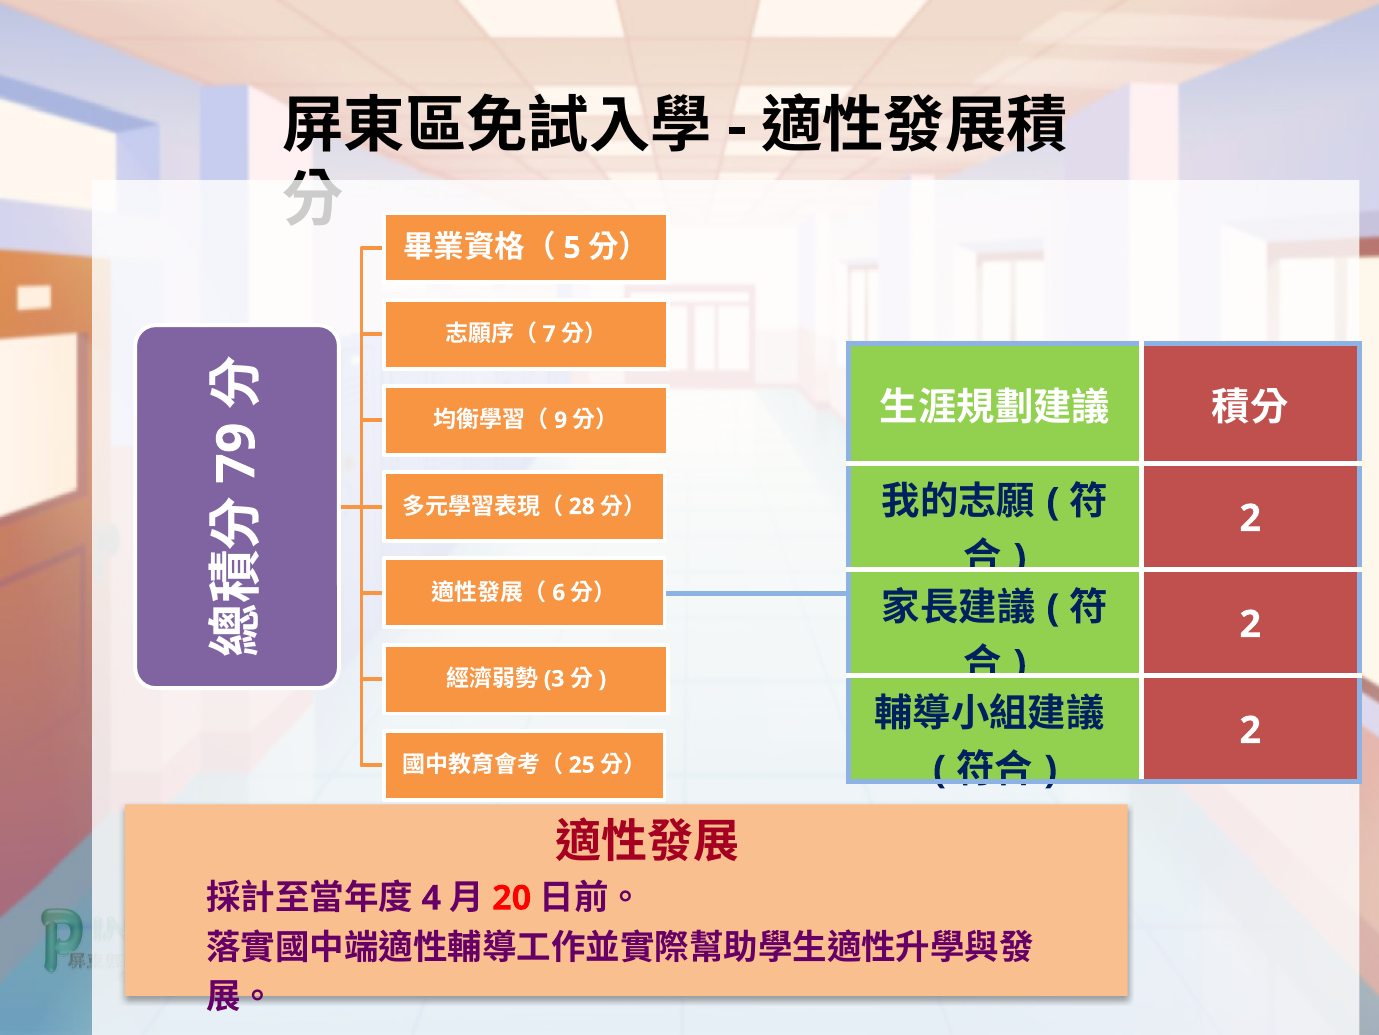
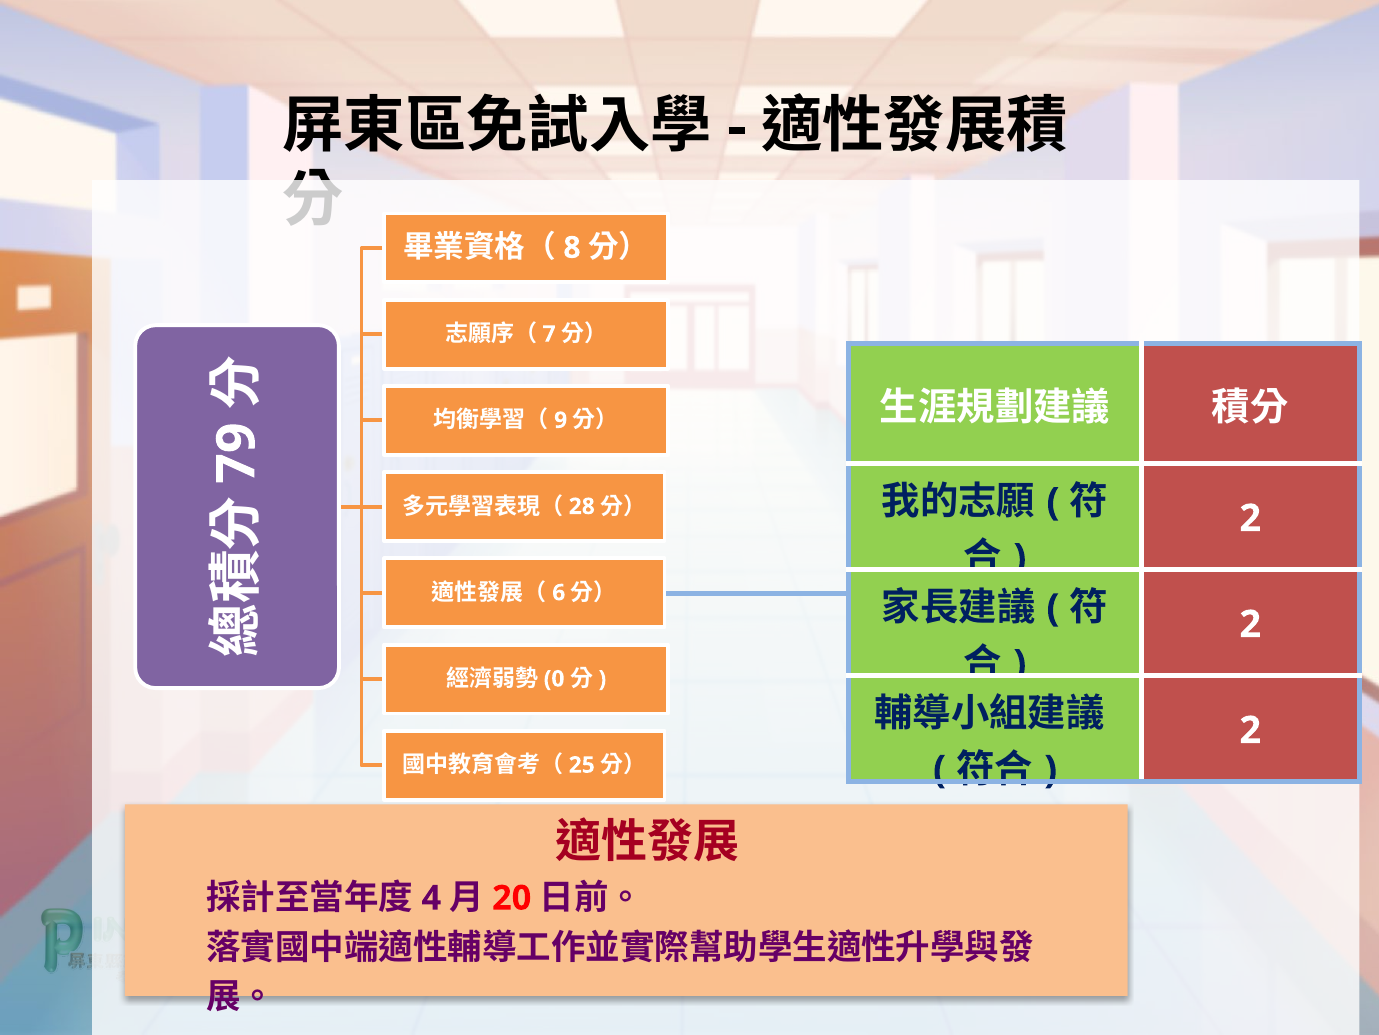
5: 5 -> 8 (572, 248)
3: 3 -> 0 (554, 678)
